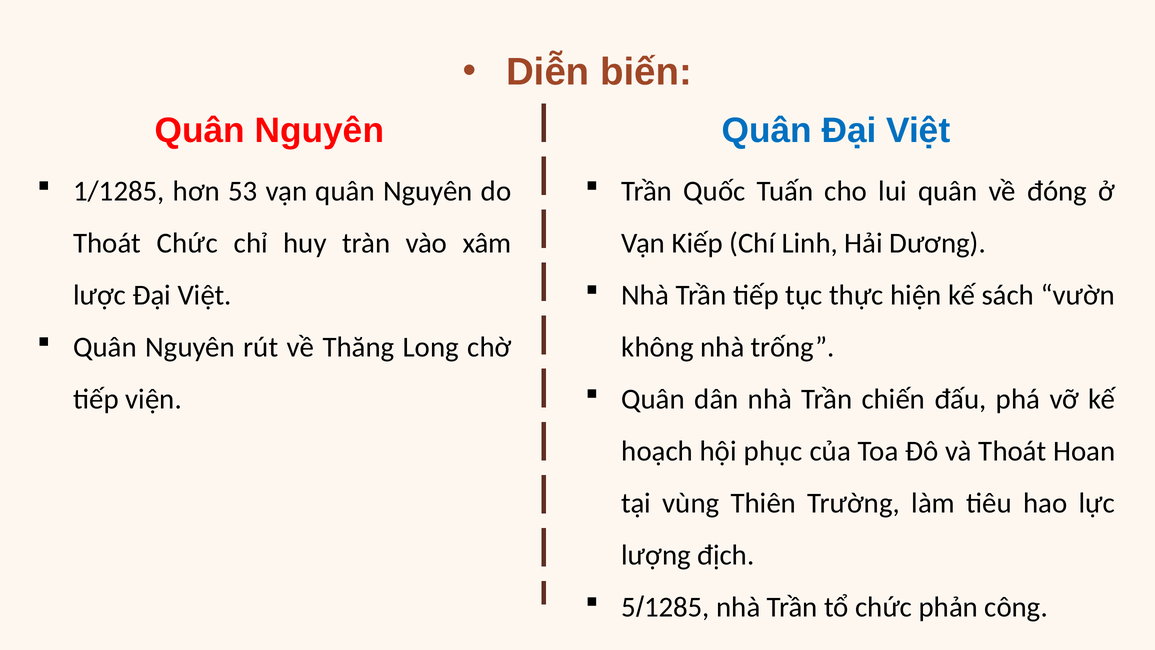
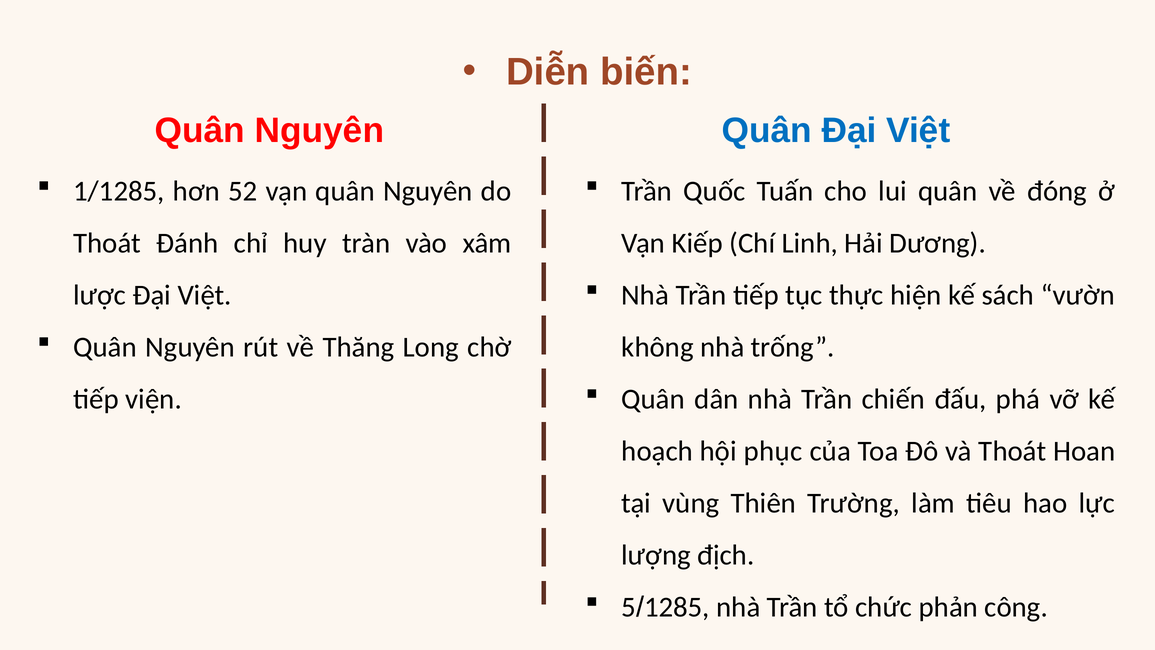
53: 53 -> 52 (243, 191)
Thoát Chức: Chức -> Đánh (187, 243)
